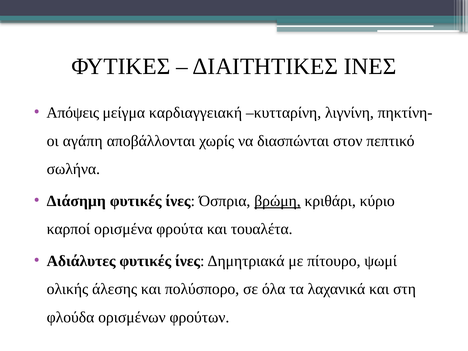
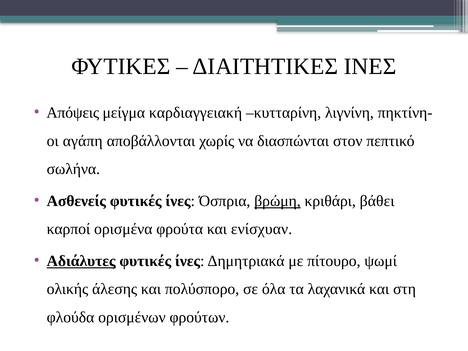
Διάσημη: Διάσημη -> Ασθενείς (76, 201)
κύριο: κύριο -> βάθει (377, 201)
τουαλέτα: τουαλέτα -> ενίσχυαν (262, 229)
Αδιάλυτες underline: none -> present (81, 261)
